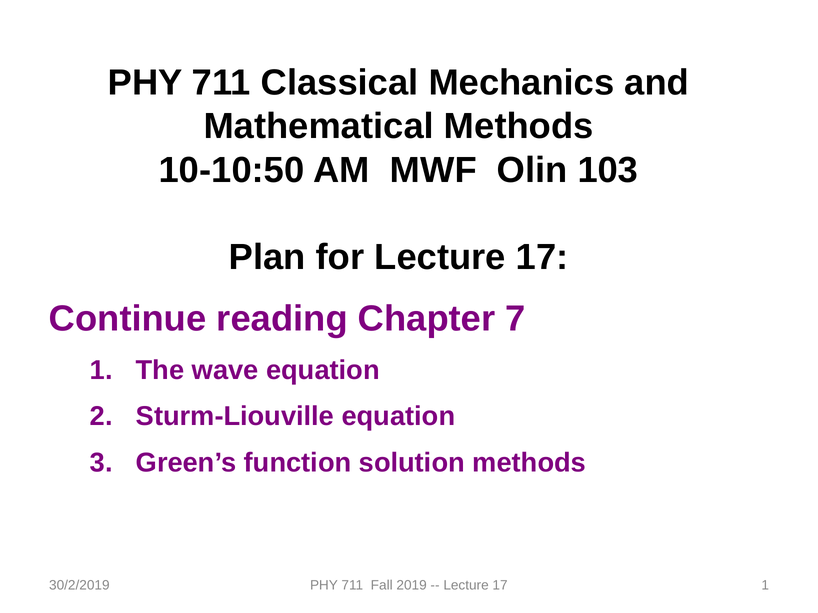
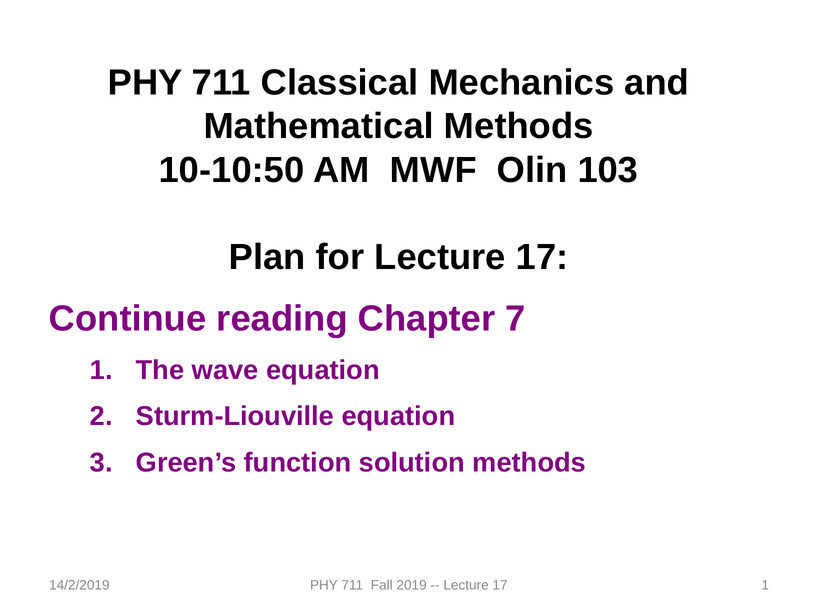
30/2/2019: 30/2/2019 -> 14/2/2019 (79, 586)
